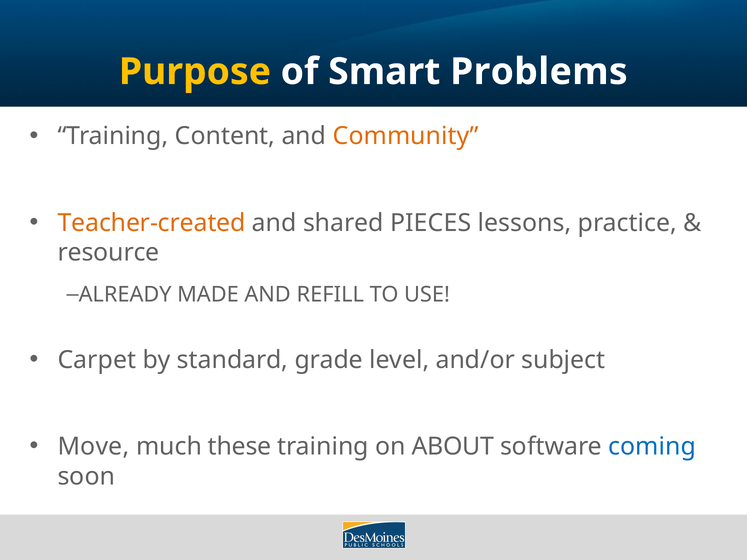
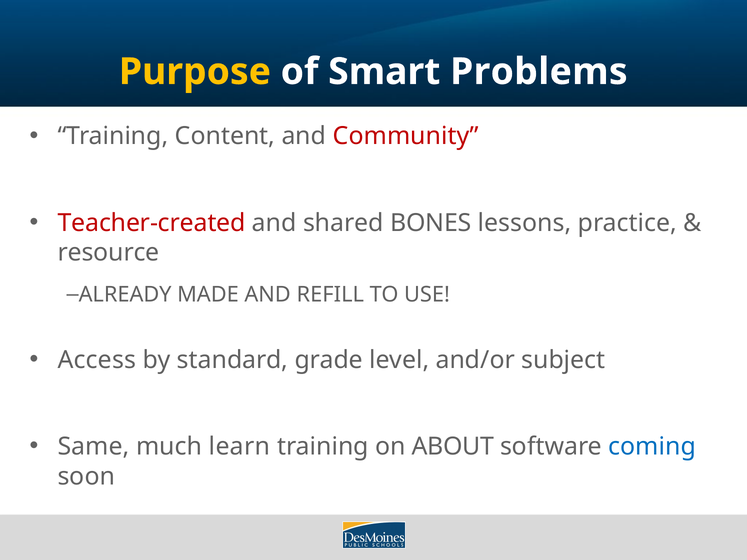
Community colour: orange -> red (406, 136)
Teacher-created colour: orange -> red (152, 223)
PIECES: PIECES -> BONES (431, 223)
Carpet: Carpet -> Access (97, 360)
Move: Move -> Same (94, 447)
these: these -> learn (239, 447)
